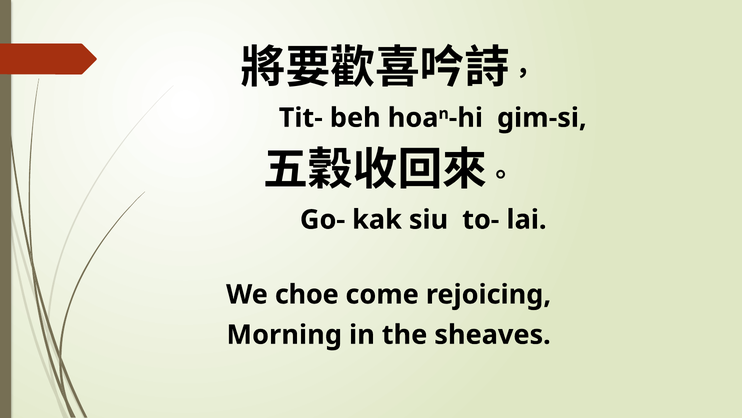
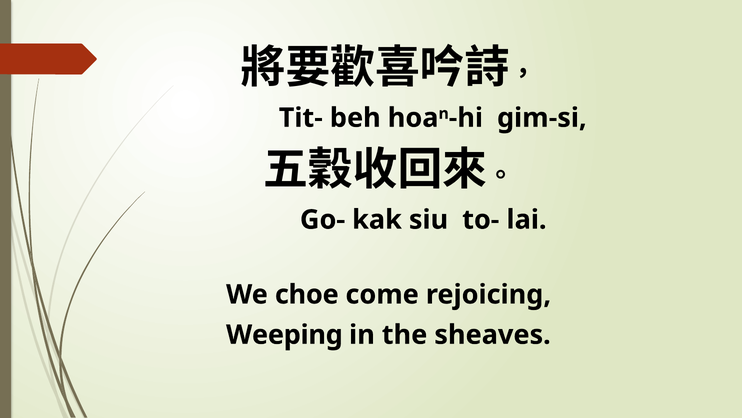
Morning: Morning -> Weeping (284, 334)
